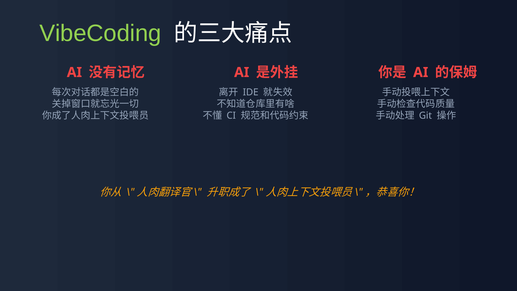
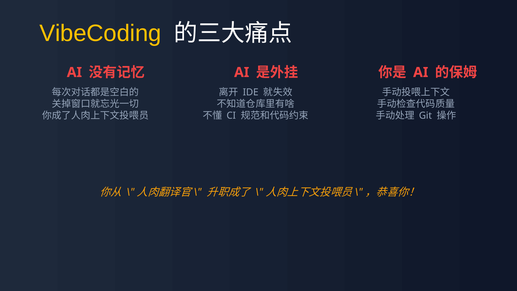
VibeCoding colour: light green -> yellow (100, 33)
